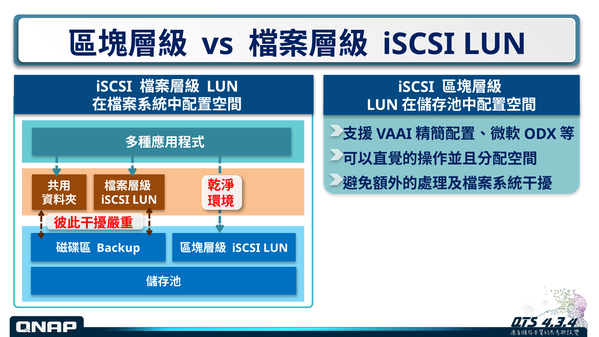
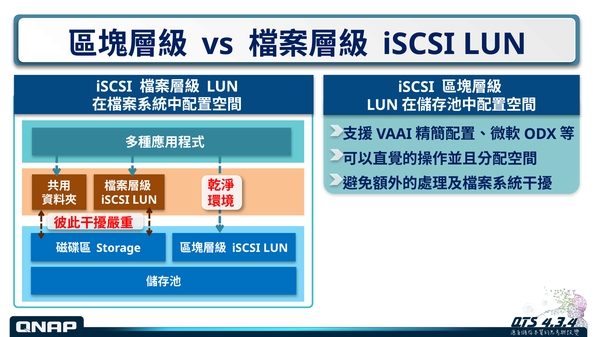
Backup: Backup -> Storage (119, 248)
